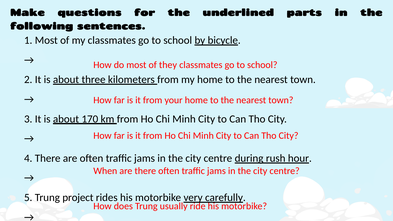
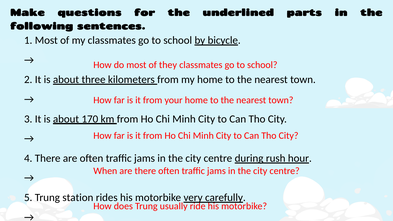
project: project -> station (78, 198)
